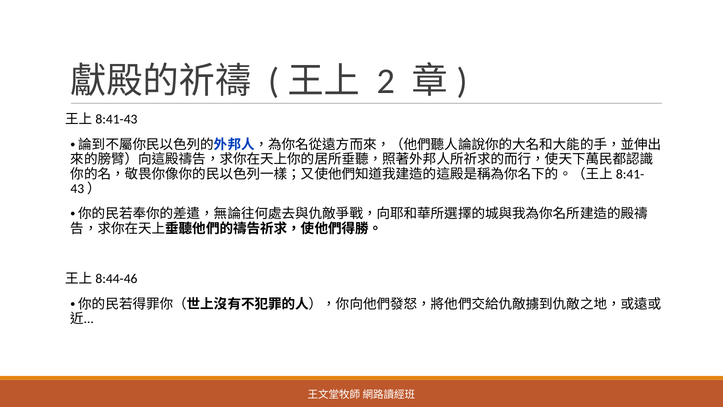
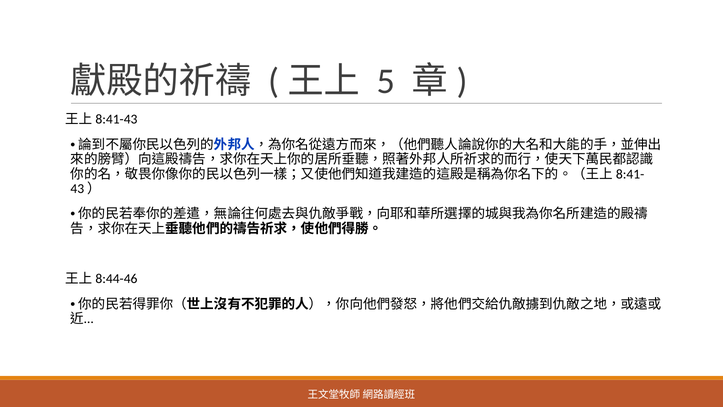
2: 2 -> 5 (386, 81)
